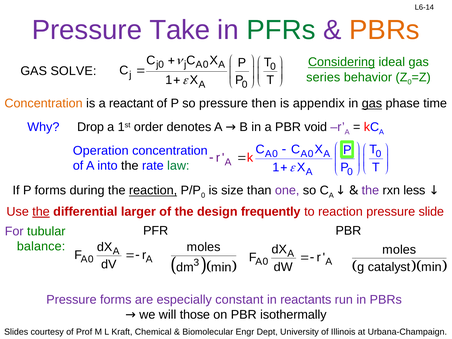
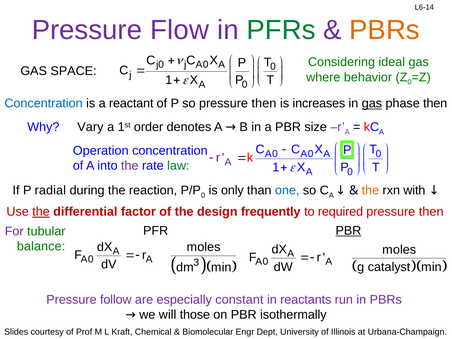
Take: Take -> Flow (180, 30)
Considering underline: present -> none (342, 62)
SOLVE: SOLVE -> SPACE (74, 71)
series: series -> where (323, 77)
Concentration colour: orange -> blue (44, 103)
appendix: appendix -> increases (319, 103)
phase time: time -> then (435, 103)
Drop: Drop -> Vary (90, 127)
void: void -> size (316, 127)
the colour: black -> purple (130, 166)
P forms: forms -> radial (50, 191)
reaction underline: present -> none (153, 191)
size: size -> only (232, 191)
one colour: purple -> blue (287, 191)
the colour: purple -> orange (370, 191)
less: less -> with (414, 191)
larger: larger -> factor (138, 212)
to reaction: reaction -> required (341, 212)
slide: slide -> then (431, 212)
PBR underline: none -> present (348, 231)
Pressure forms: forms -> follow (116, 300)
